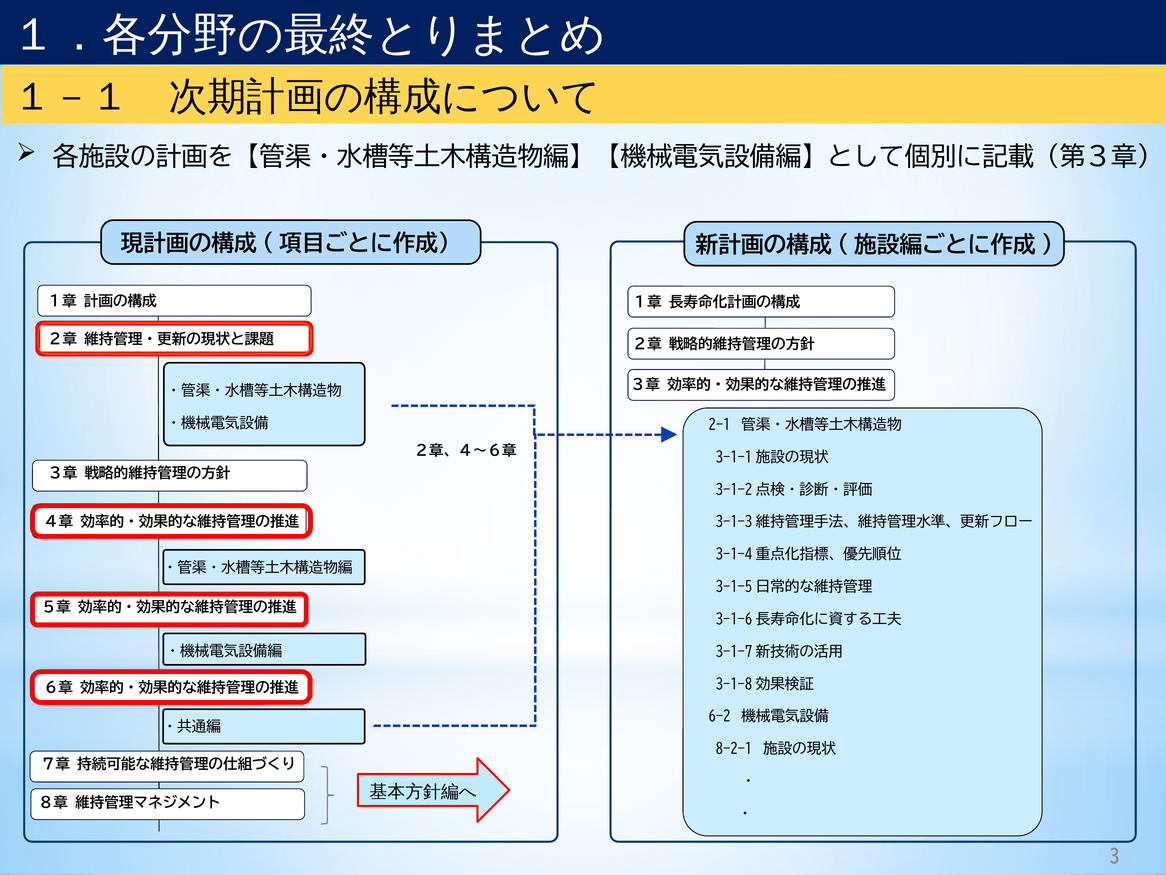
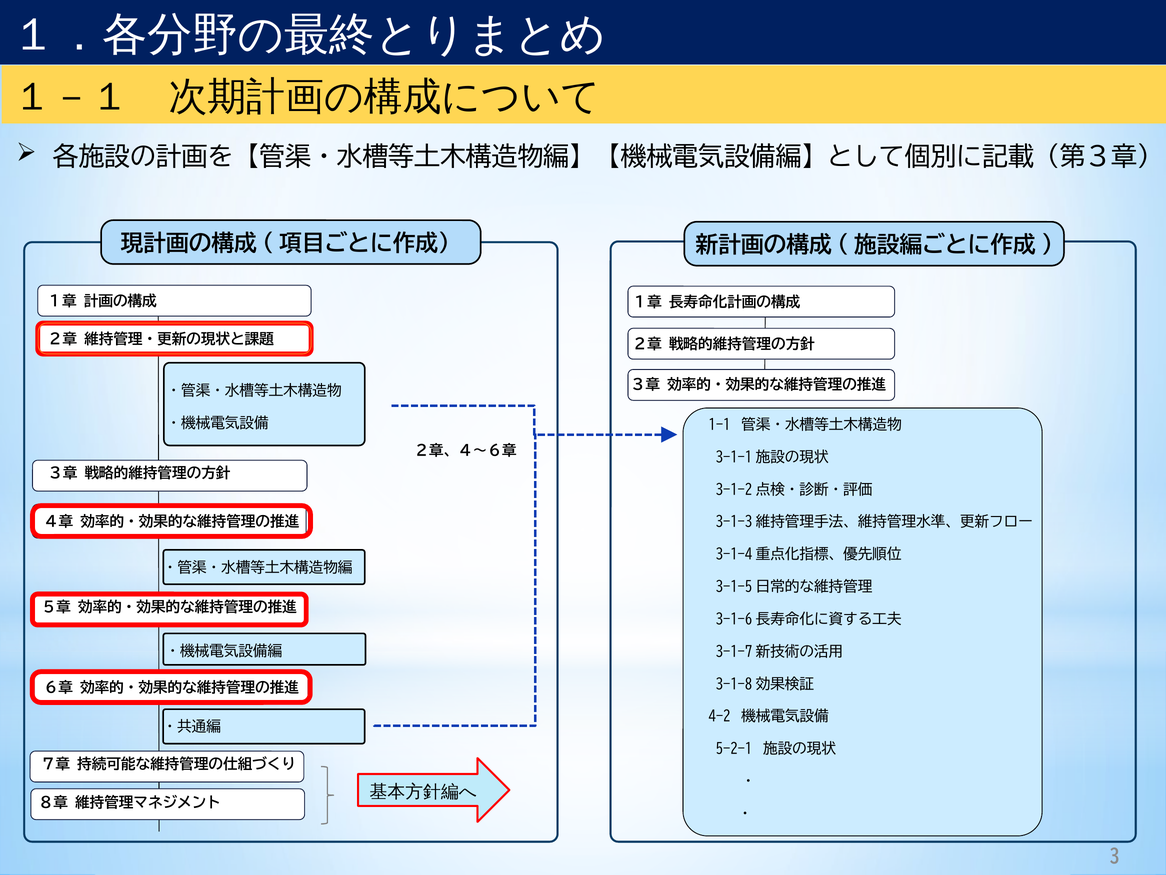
2-1: 2-1 -> 1-1 (720, 425)
6-2: 6-2 -> 4-2 (720, 716)
8-2-1: 8-2-1 -> 5-2-1 (734, 749)
